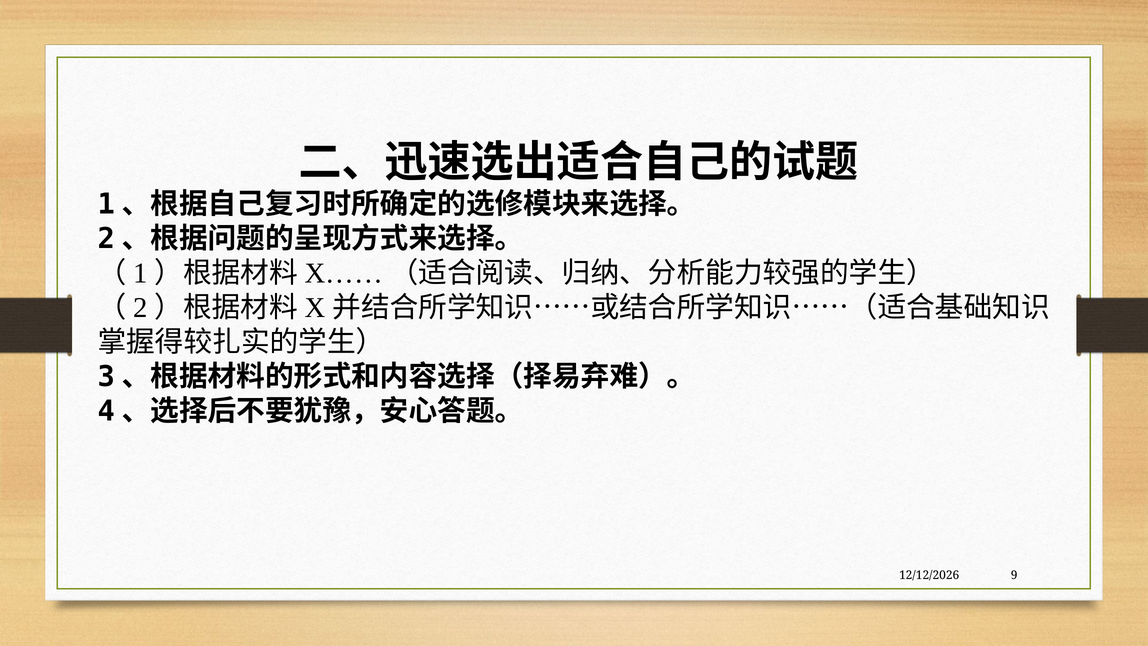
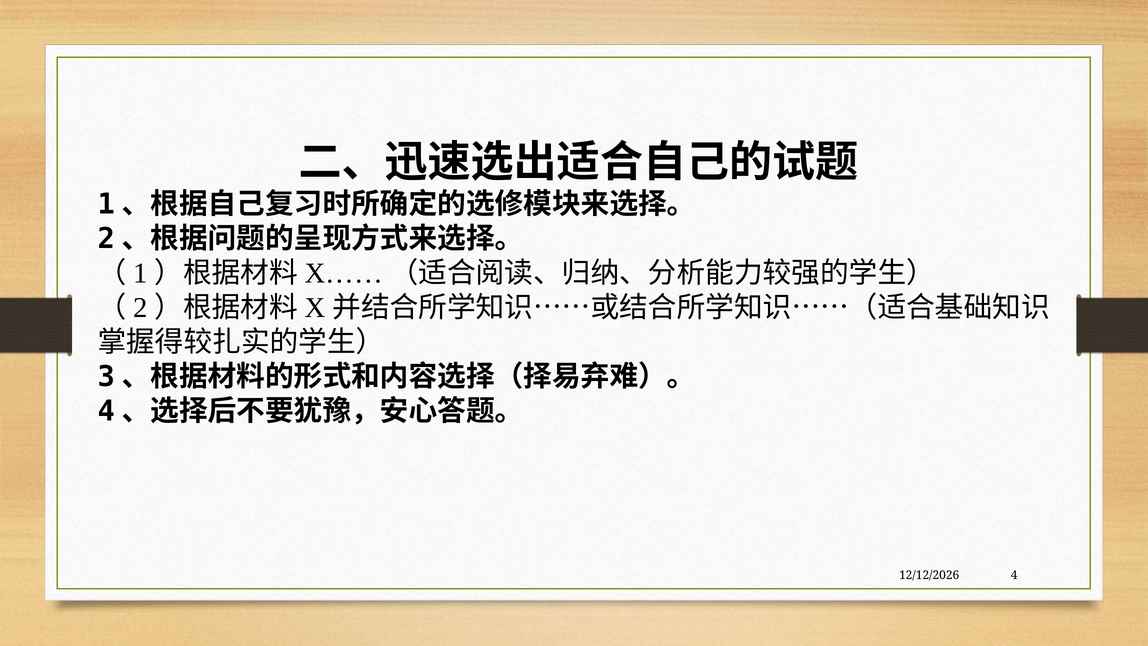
9: 9 -> 4 (1014, 575)
